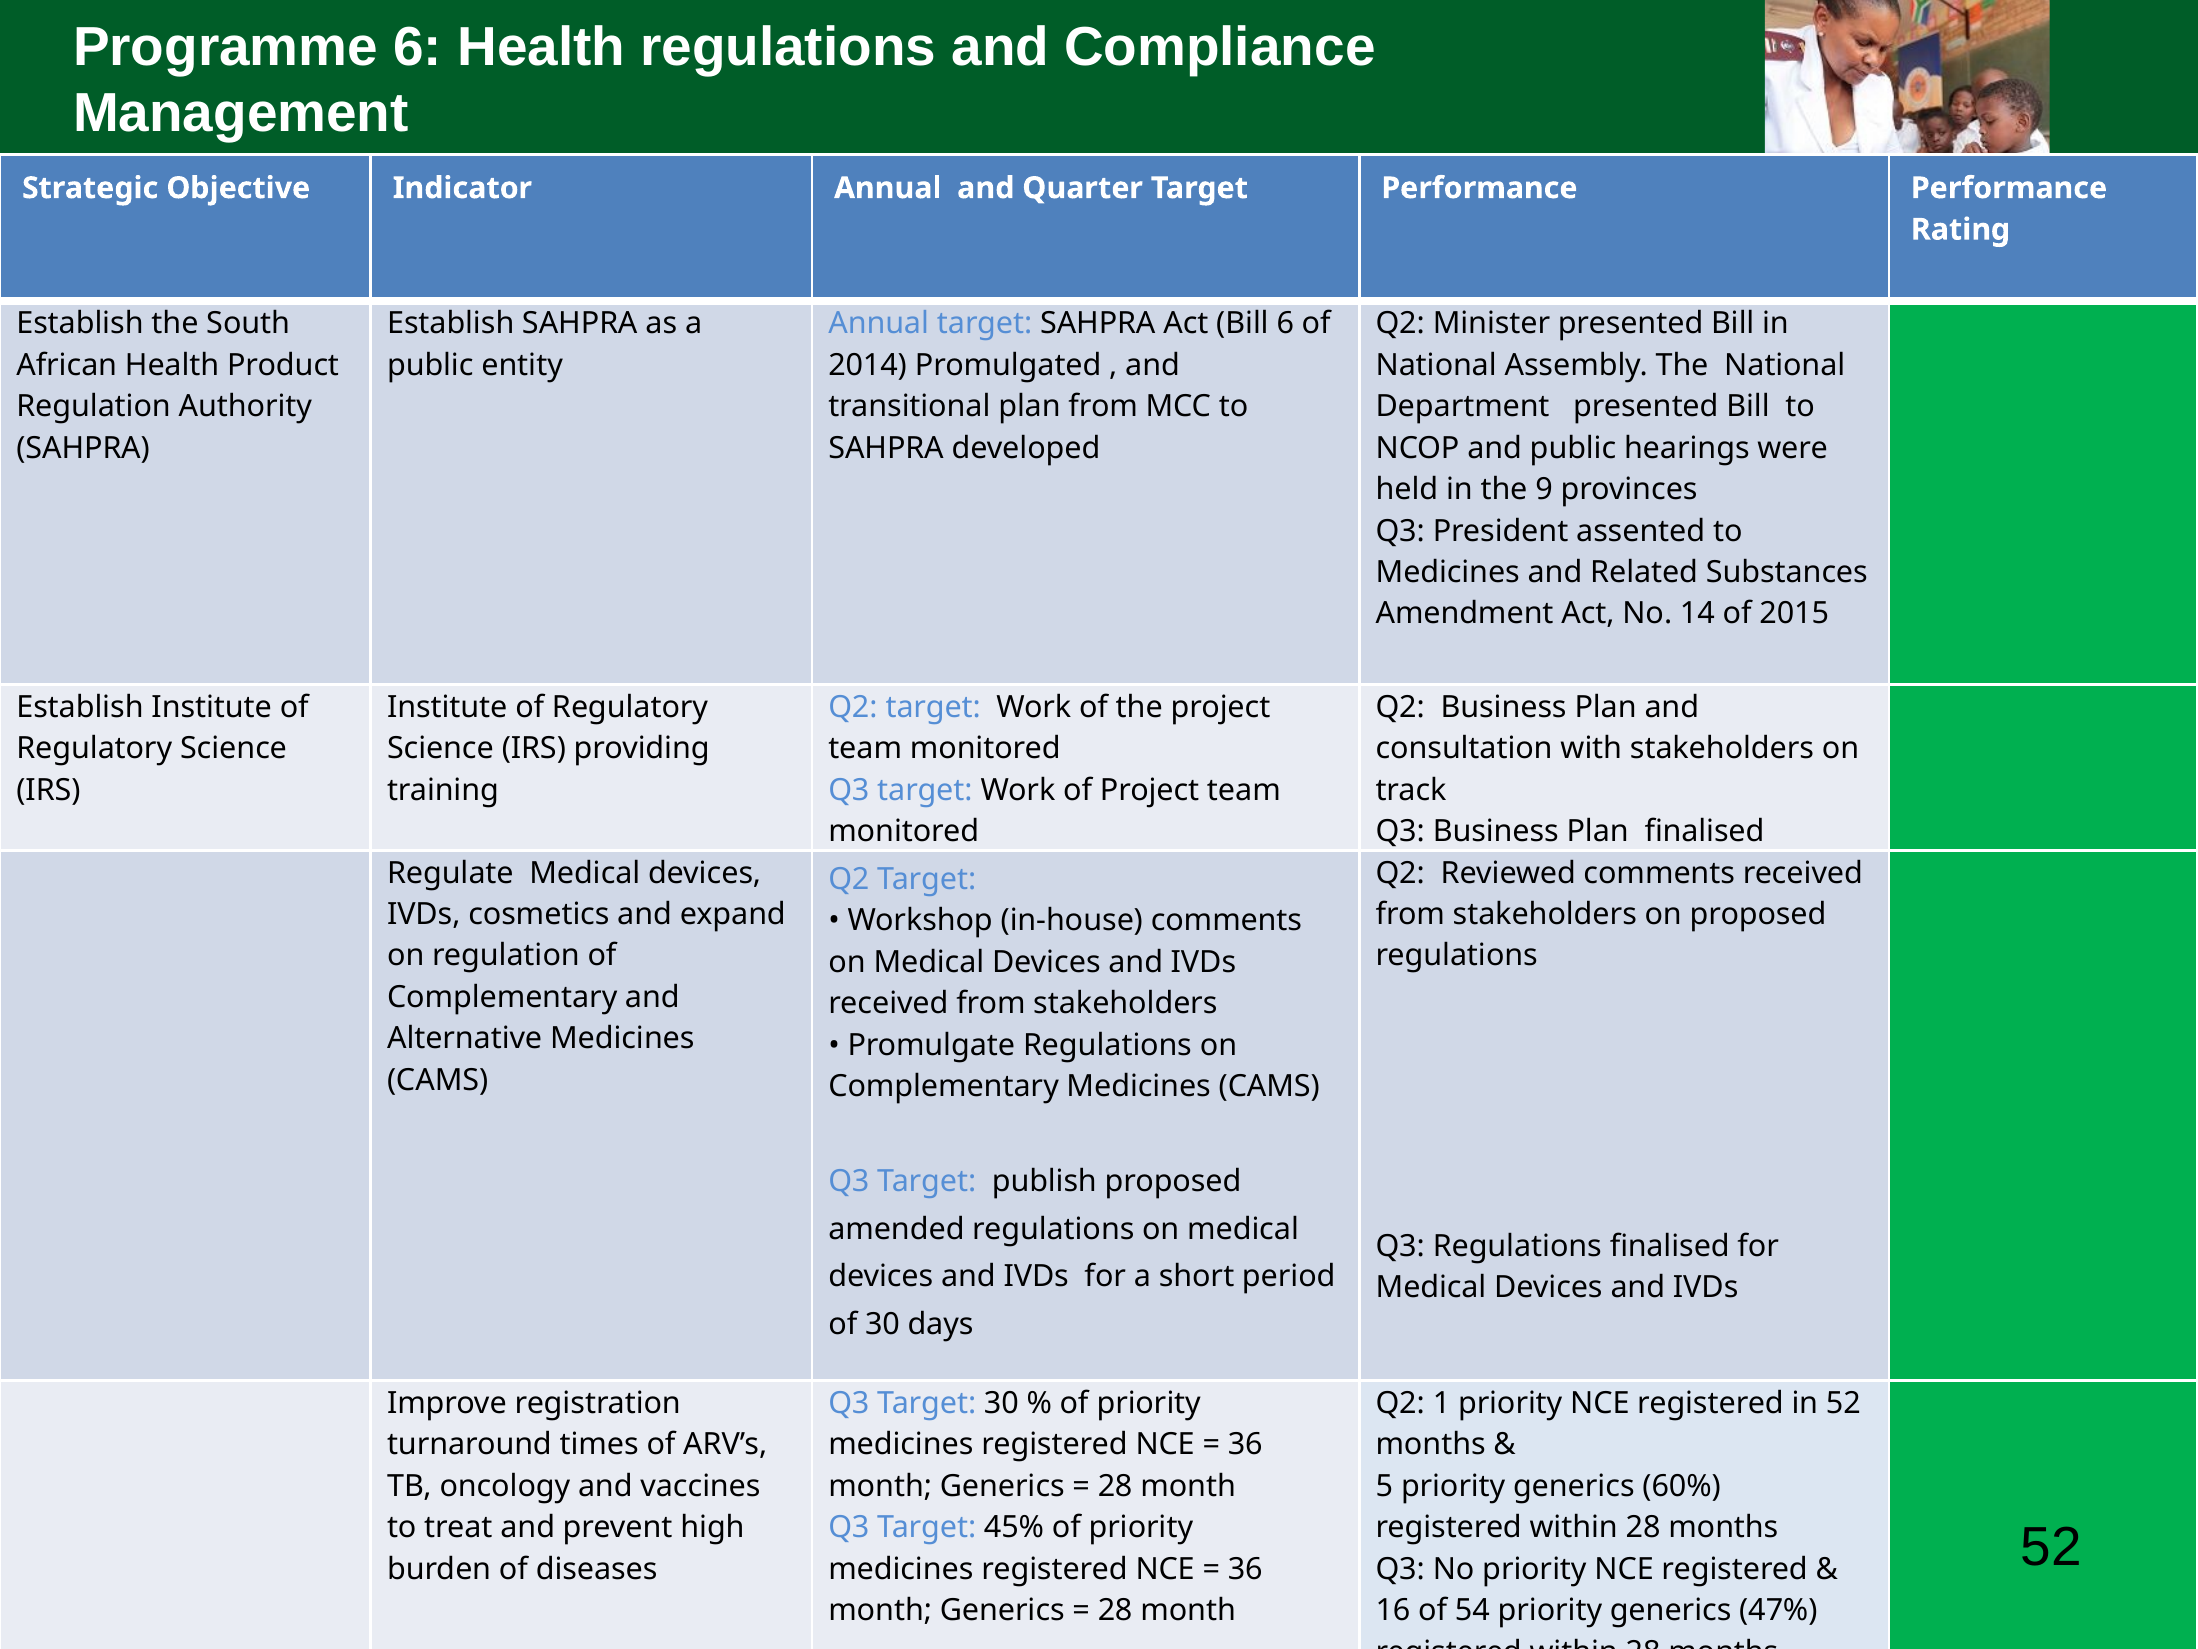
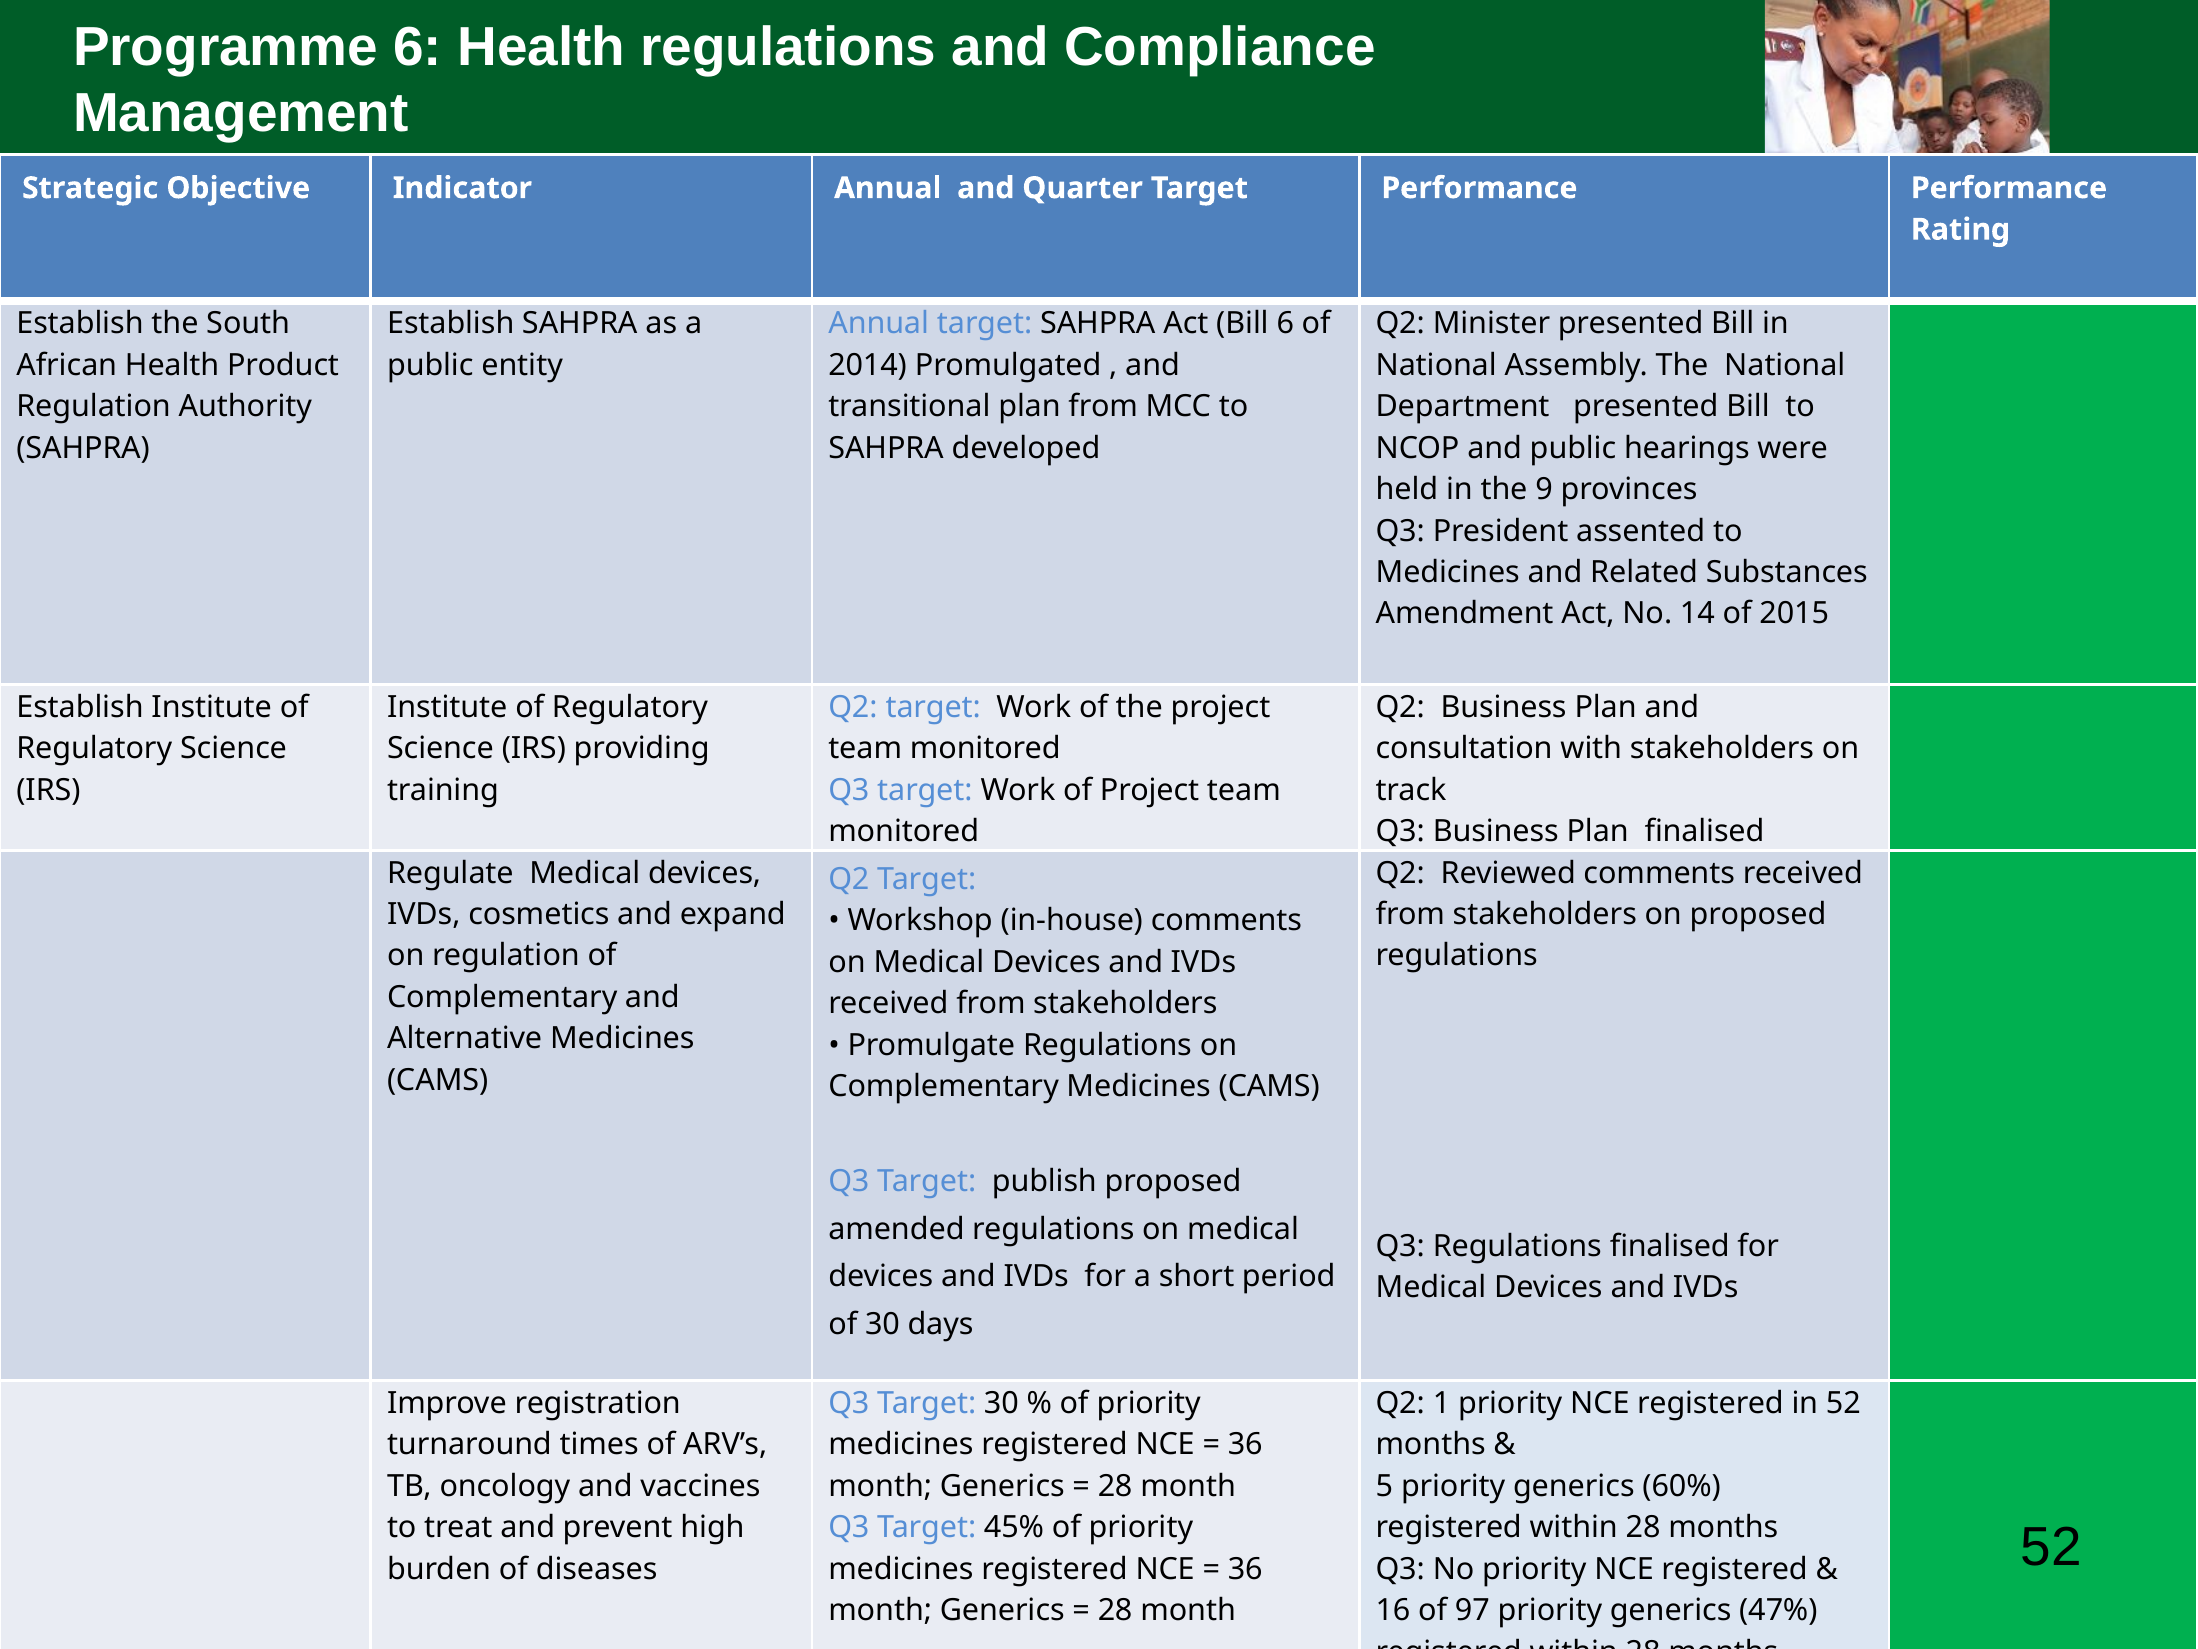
54: 54 -> 97 (1472, 1610)
